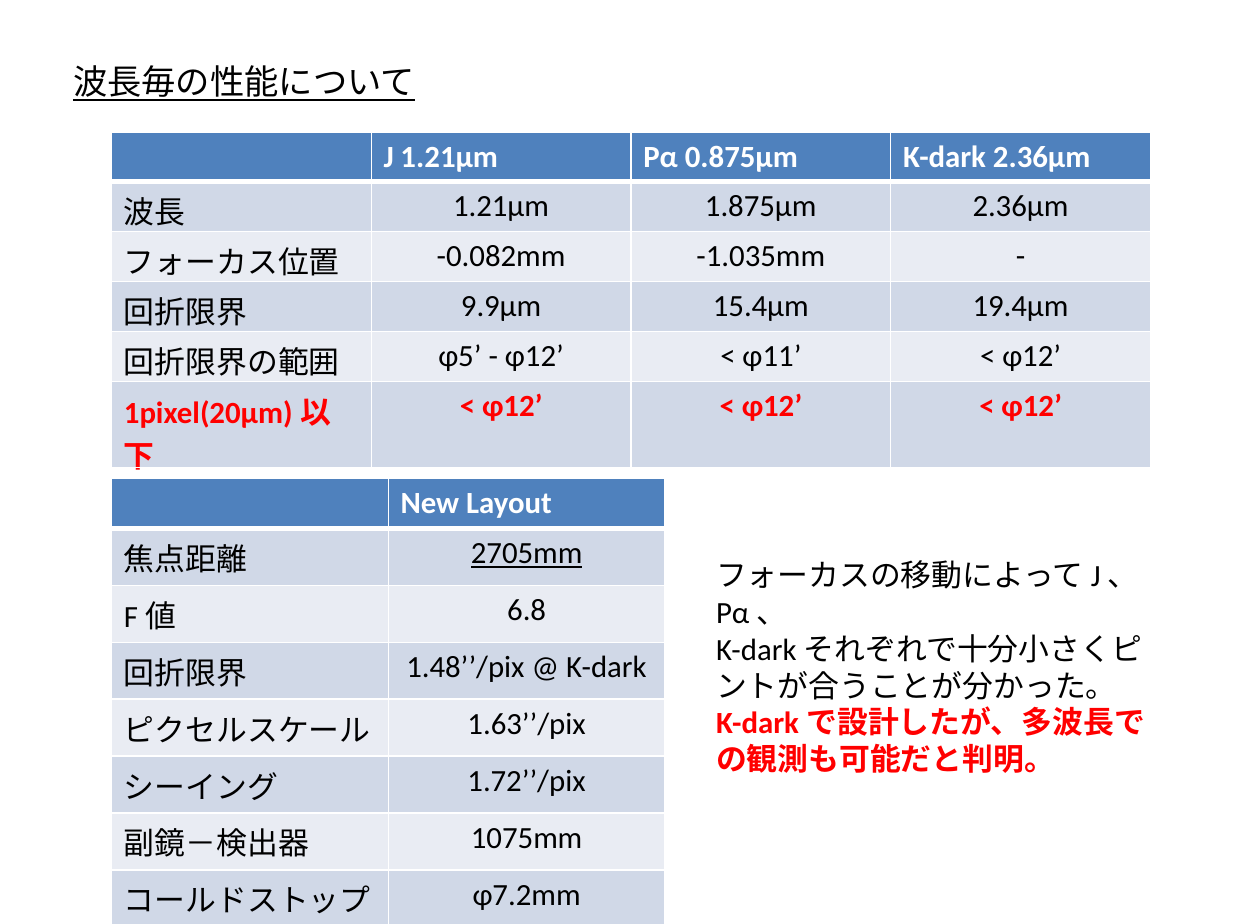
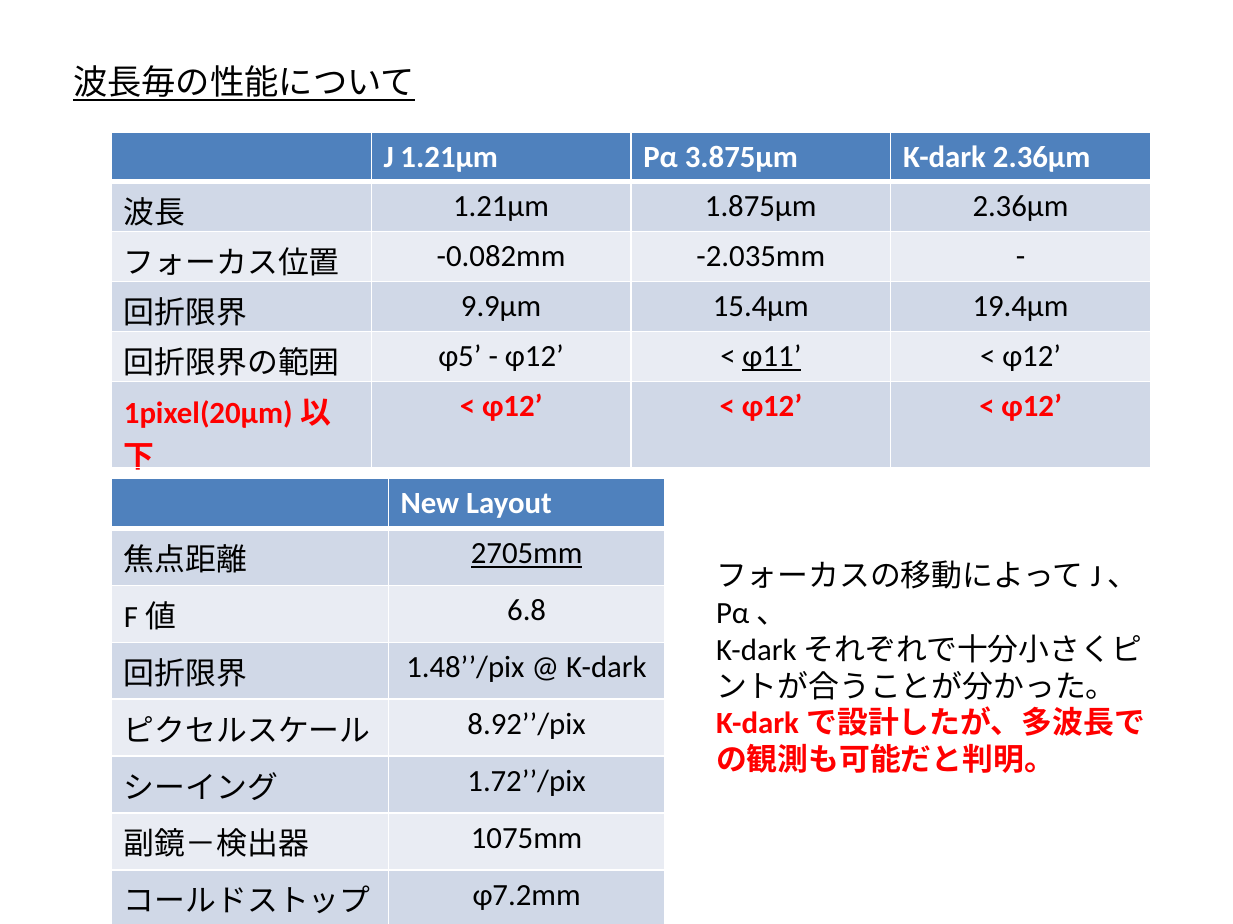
0.875μm: 0.875μm -> 3.875μm (741, 158)
-1.035mm: -1.035mm -> -2.035mm (761, 257)
φ11 underline: none -> present (772, 357)
1.63’’/pix: 1.63’’/pix -> 8.92’’/pix (527, 725)
